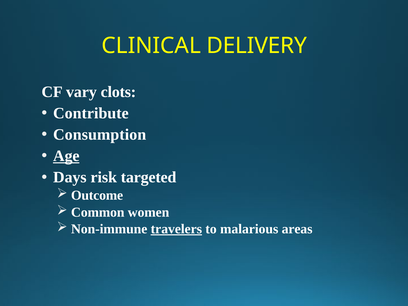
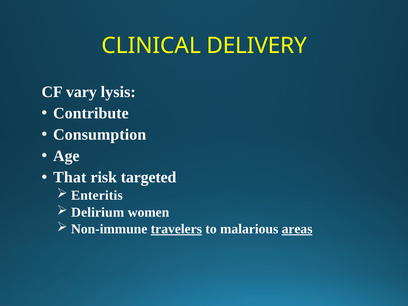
clots: clots -> lysis (118, 92)
Age underline: present -> none (66, 156)
Days: Days -> That (70, 177)
Outcome: Outcome -> Enteritis (97, 195)
Common: Common -> Delirium (98, 212)
areas underline: none -> present (297, 229)
